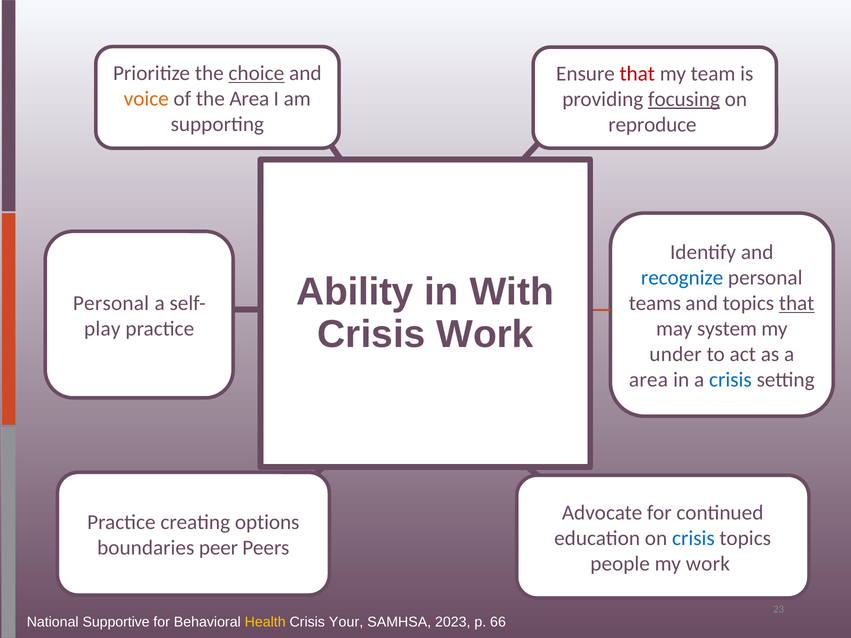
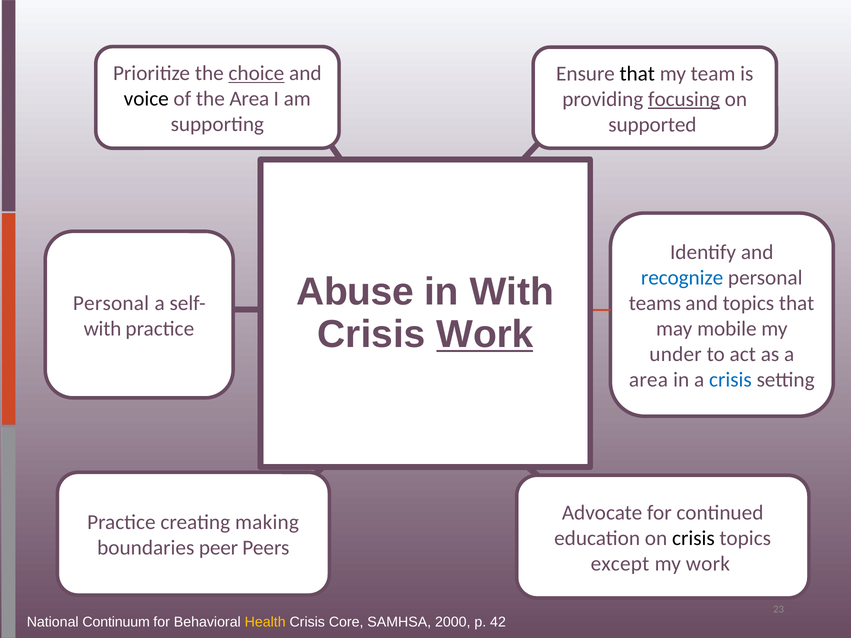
that colour: red -> black (637, 74)
voice colour: orange -> black (146, 99)
reproduce: reproduce -> supported (652, 125)
Ability: Ability -> Abuse (355, 292)
that underline: present -> none (797, 303)
Work underline: none -> present (485, 334)
play: play -> with (102, 329)
system: system -> mobile (727, 329)
options: options -> making (267, 523)
crisis colour: blue -> black (693, 538)
people: people -> except (620, 564)
Supportive: Supportive -> Continuum (116, 622)
Your: Your -> Core (346, 622)
2023: 2023 -> 2000 (453, 622)
66: 66 -> 42 (498, 622)
